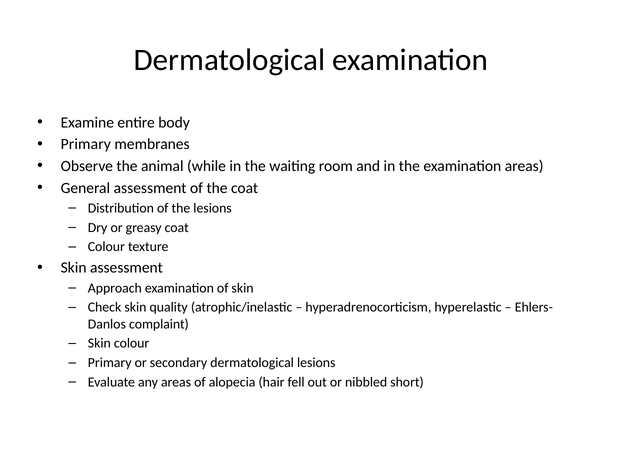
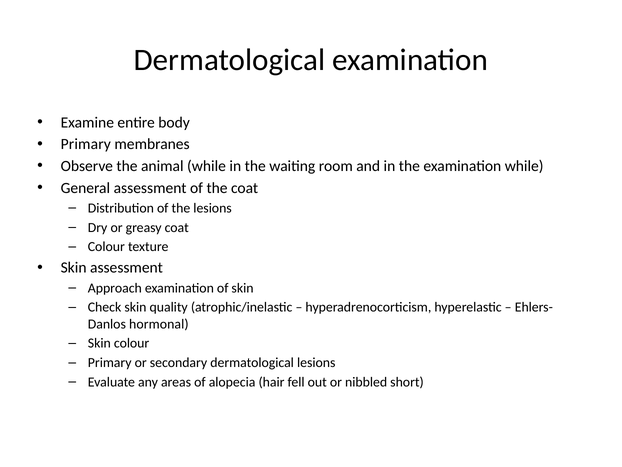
examination areas: areas -> while (524, 166)
complaint: complaint -> hormonal (159, 324)
